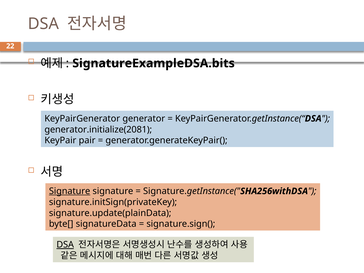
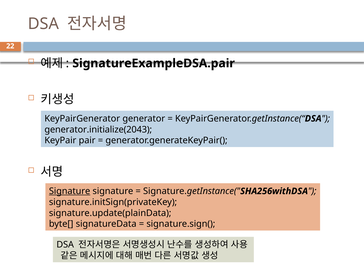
SignatureExampleDSA.bits: SignatureExampleDSA.bits -> SignatureExampleDSA.pair (154, 63)
generator.initialize(2081: generator.initialize(2081 -> generator.initialize(2043 (98, 129)
DSA underline: present -> none (65, 245)
